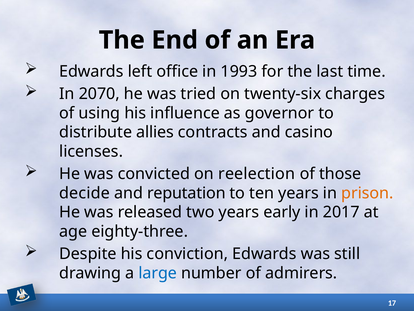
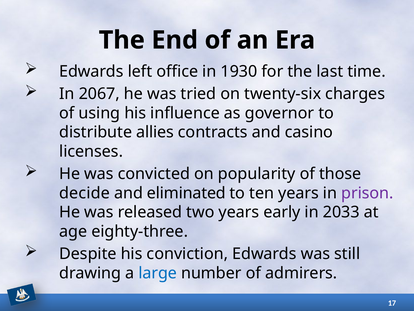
1993: 1993 -> 1930 (239, 71)
2070: 2070 -> 2067 (99, 94)
reelection: reelection -> popularity (257, 174)
reputation: reputation -> eliminated (186, 193)
prison colour: orange -> purple (367, 193)
2017: 2017 -> 2033 (341, 212)
